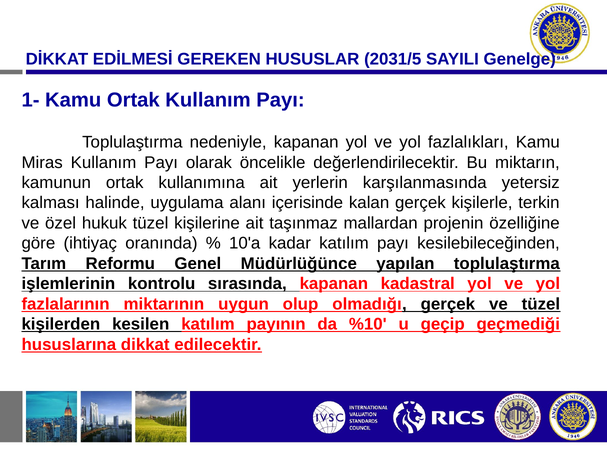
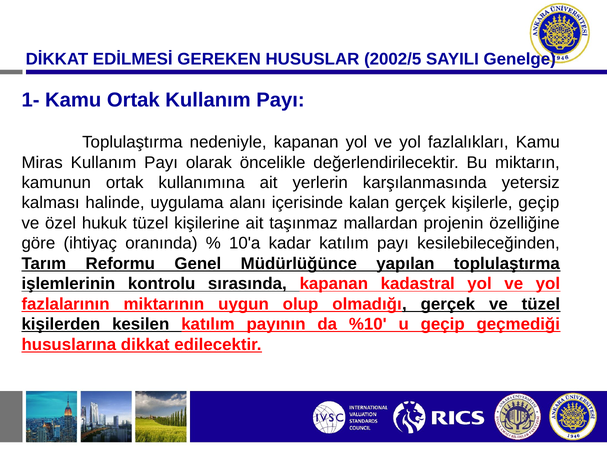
2031/5: 2031/5 -> 2002/5 (393, 59)
kişilerle terkin: terkin -> geçip (539, 203)
